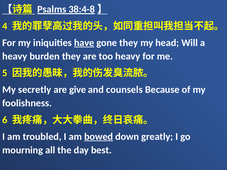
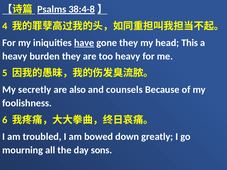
Will: Will -> This (190, 43)
give: give -> also (78, 90)
bowed underline: present -> none (99, 137)
best: best -> sons (102, 150)
